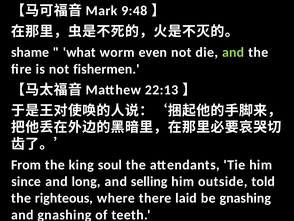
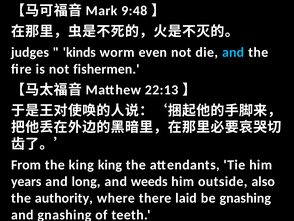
shame: shame -> judges (30, 52)
what: what -> kinds (79, 52)
and colour: light green -> light blue (233, 52)
king soul: soul -> king (110, 164)
since: since -> years (26, 181)
selling: selling -> weeds (149, 181)
told: told -> also (263, 181)
righteous: righteous -> authority (64, 198)
